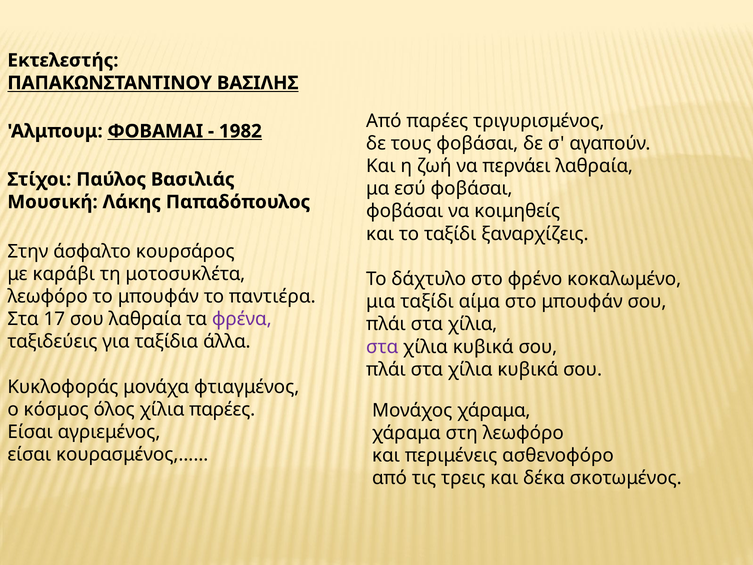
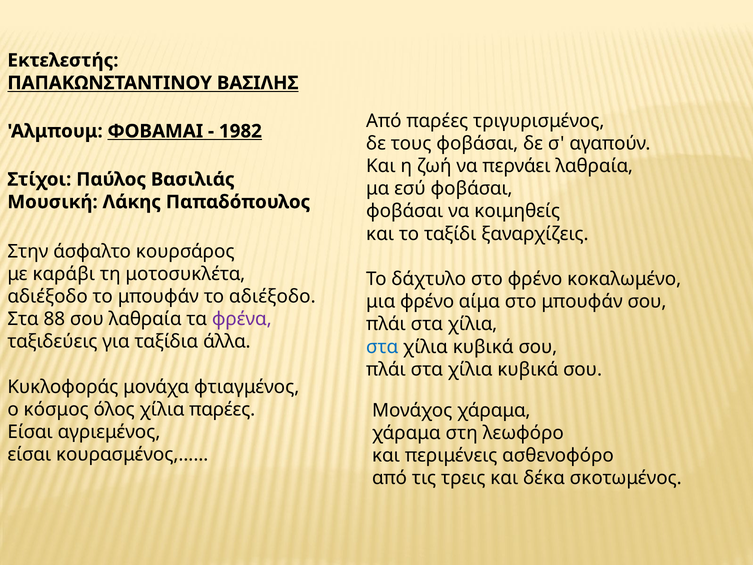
λεωφόρο: λεωφόρο -> αδιέξοδο (48, 296)
το παντιέρα: παντιέρα -> αδιέξοδο (272, 296)
μια ταξίδι: ταξίδι -> φρένο (427, 301)
17: 17 -> 88 (54, 319)
στα colour: purple -> blue (382, 347)
